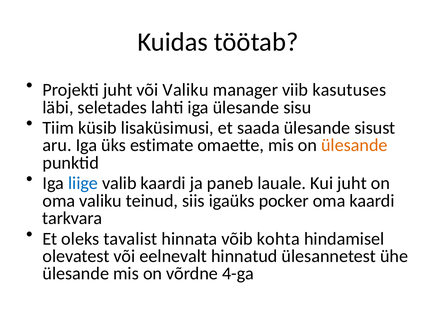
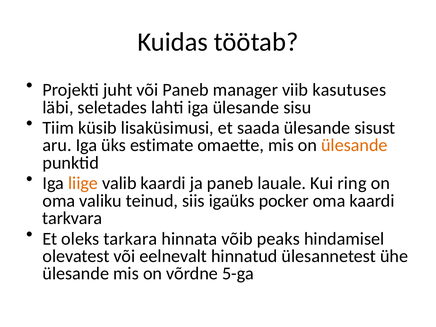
või Valiku: Valiku -> Paneb (186, 90)
liige colour: blue -> orange (83, 183)
Kui juht: juht -> ring (352, 183)
tavalist: tavalist -> tarkara (130, 239)
kohta: kohta -> peaks (278, 239)
4-ga: 4-ga -> 5-ga (238, 274)
